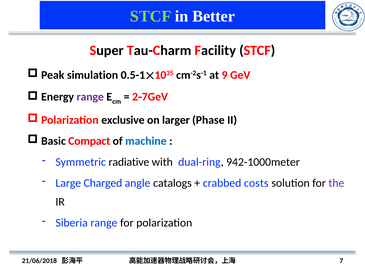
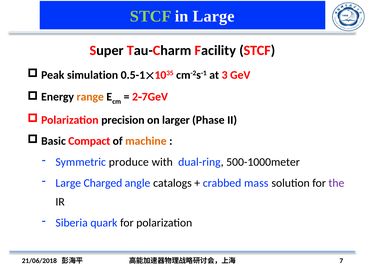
in Better: Better -> Large (214, 16)
9: 9 -> 3 (225, 75)
range colour: purple -> orange (90, 97)
exclusive: exclusive -> precision (123, 120)
machine colour: blue -> orange (146, 141)
radiative: radiative -> produce (129, 162)
942-1000meter: 942-1000meter -> 500-1000meter (263, 162)
costs: costs -> mass (256, 183)
Siberia range: range -> quark (104, 223)
